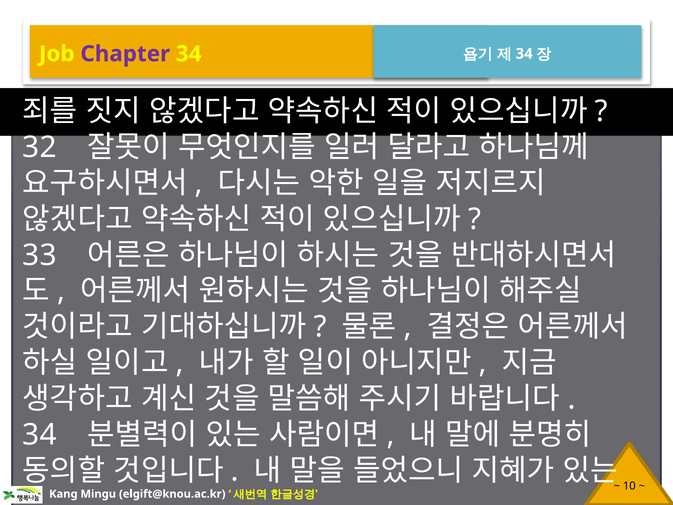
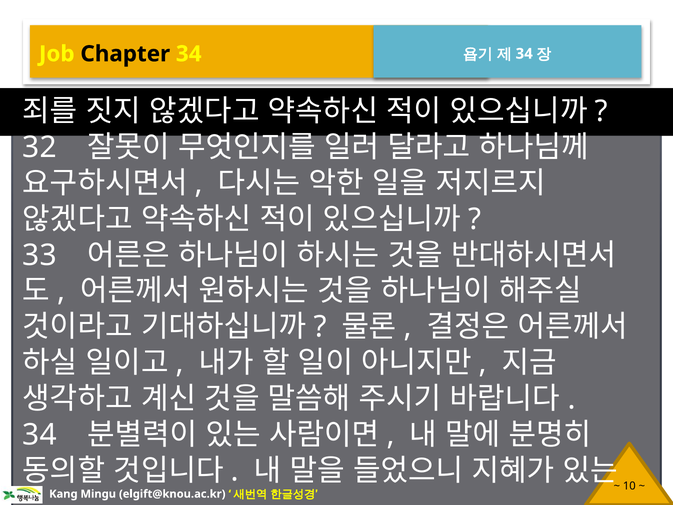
Chapter colour: purple -> black (125, 54)
